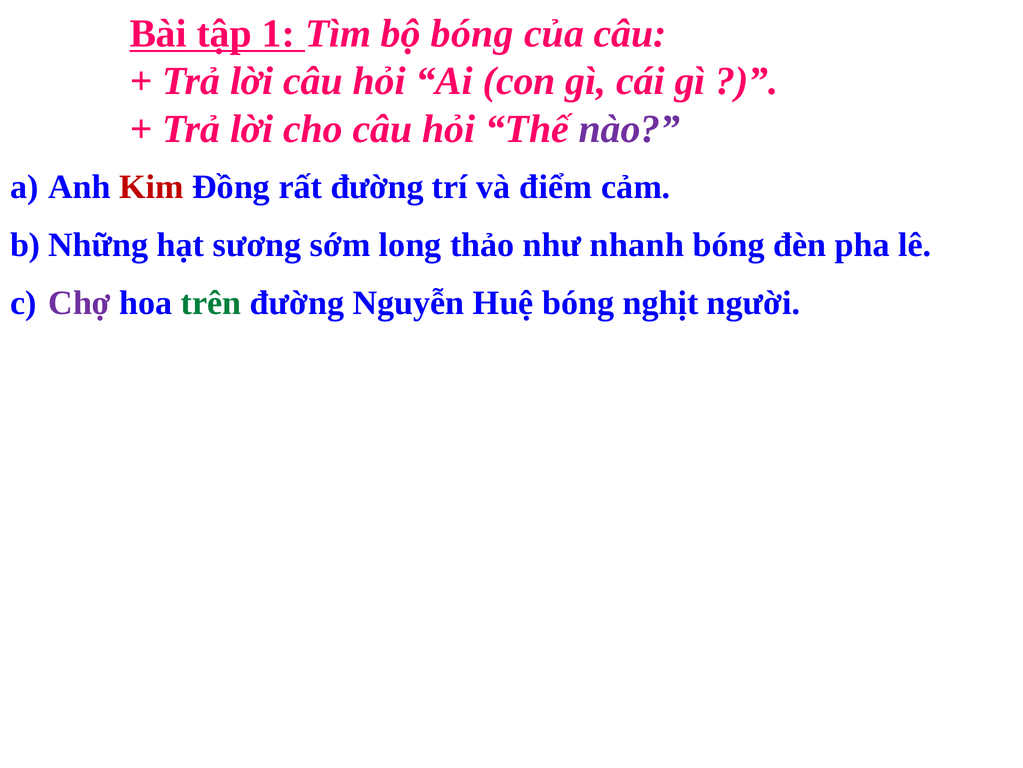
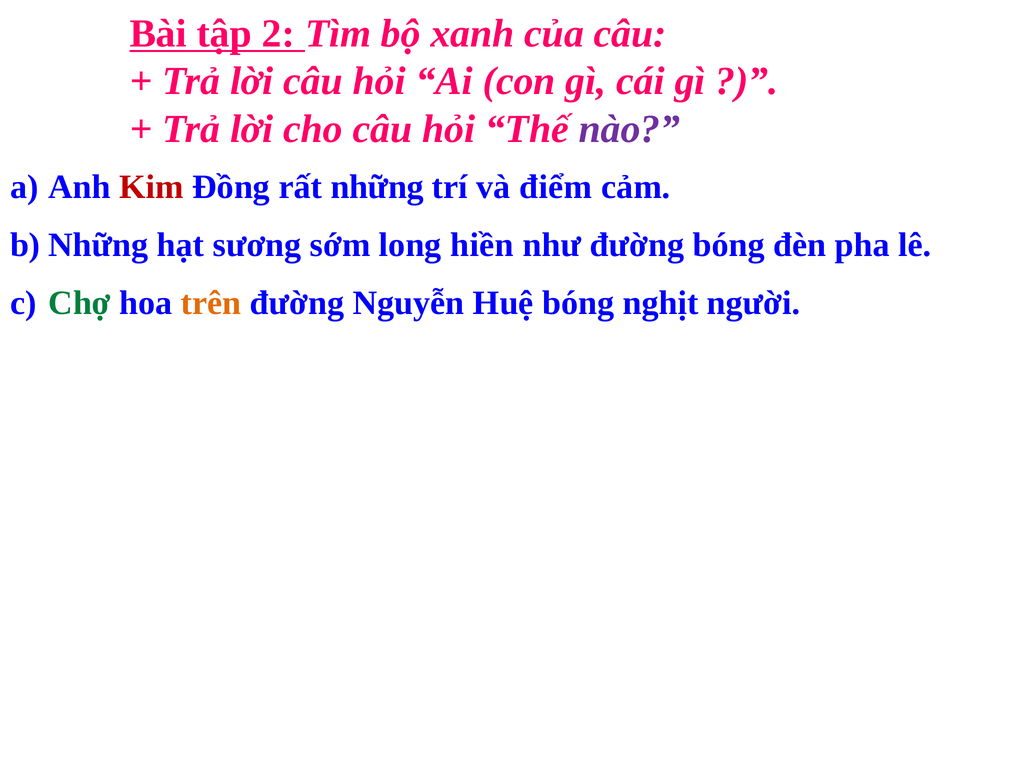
1: 1 -> 2 (278, 33)
bộ bóng: bóng -> xanh (473, 33)
rất đường: đường -> những (377, 187)
thảo: thảo -> hiền (482, 245)
như nhanh: nhanh -> đường (637, 245)
Chợ colour: purple -> green (80, 303)
trên colour: green -> orange (211, 303)
